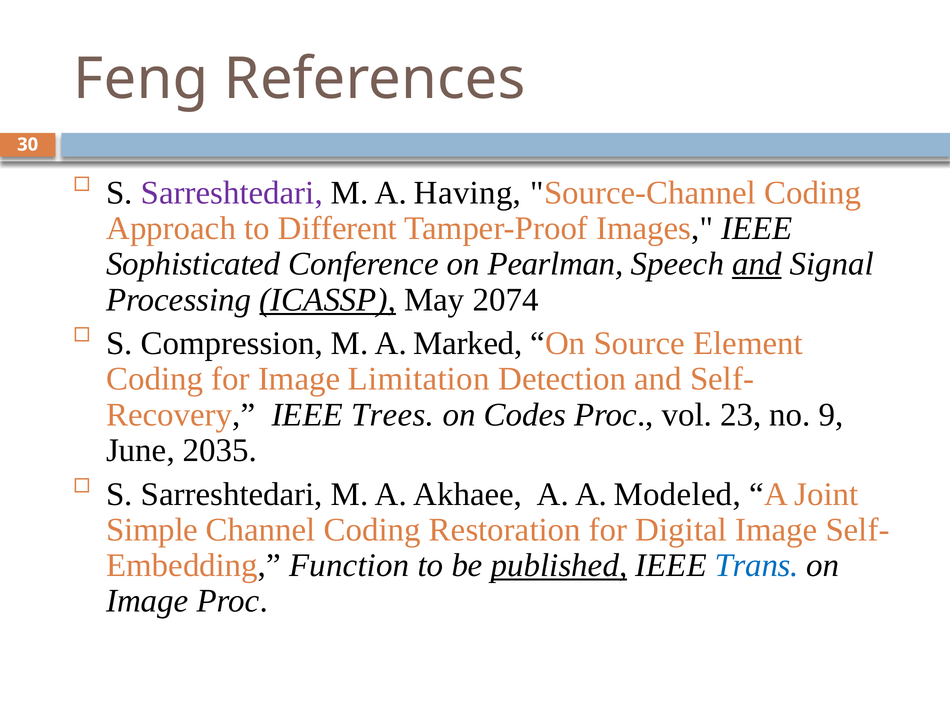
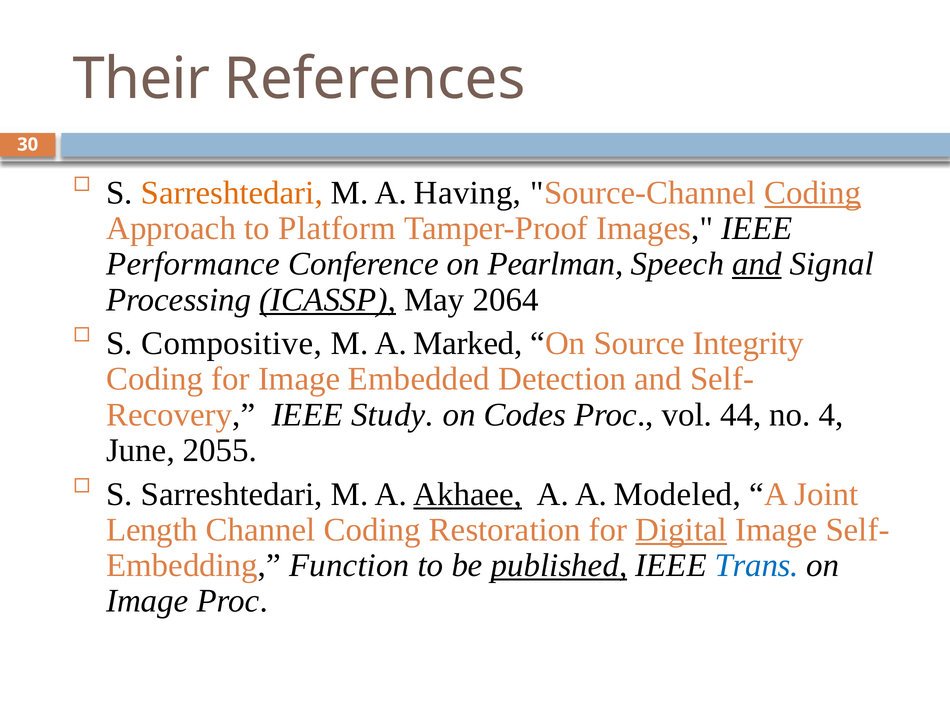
Feng: Feng -> Their (141, 79)
Sarreshtedari colour: purple -> orange (232, 193)
Coding underline: none -> present (813, 193)
Different: Different -> Platform (337, 229)
Sophisticated: Sophisticated -> Performance (193, 264)
2074: 2074 -> 2064 (506, 300)
Compression: Compression -> Compositive (232, 344)
Element: Element -> Integrity (748, 344)
Limitation: Limitation -> Embedded (419, 379)
Trees: Trees -> Study (393, 415)
23: 23 -> 44 (741, 415)
9: 9 -> 4 (831, 415)
2035: 2035 -> 2055 (220, 451)
Akhaee underline: none -> present (468, 494)
Simple: Simple -> Length (152, 530)
Digital underline: none -> present (681, 530)
